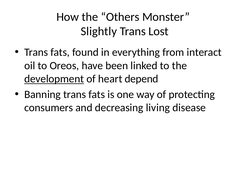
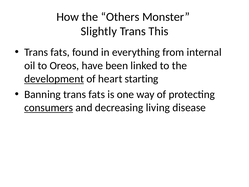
Lost: Lost -> This (158, 31)
interact: interact -> internal (204, 52)
depend: depend -> starting (142, 79)
consumers underline: none -> present (49, 108)
